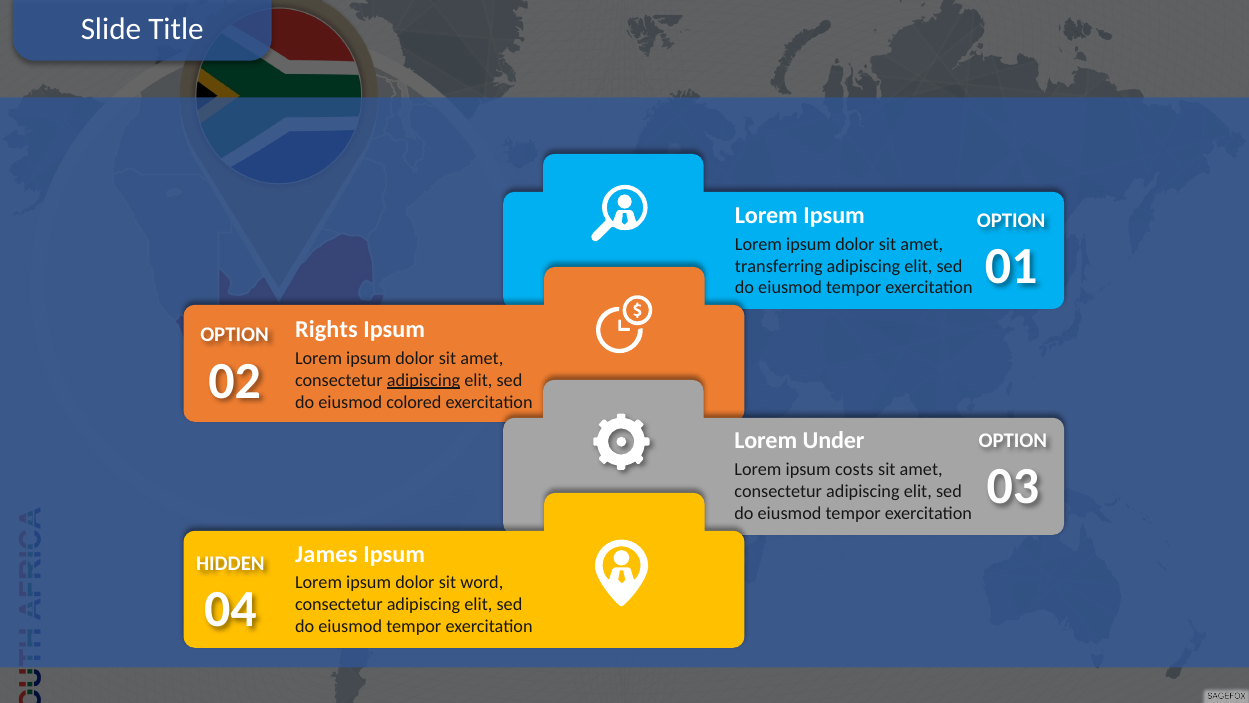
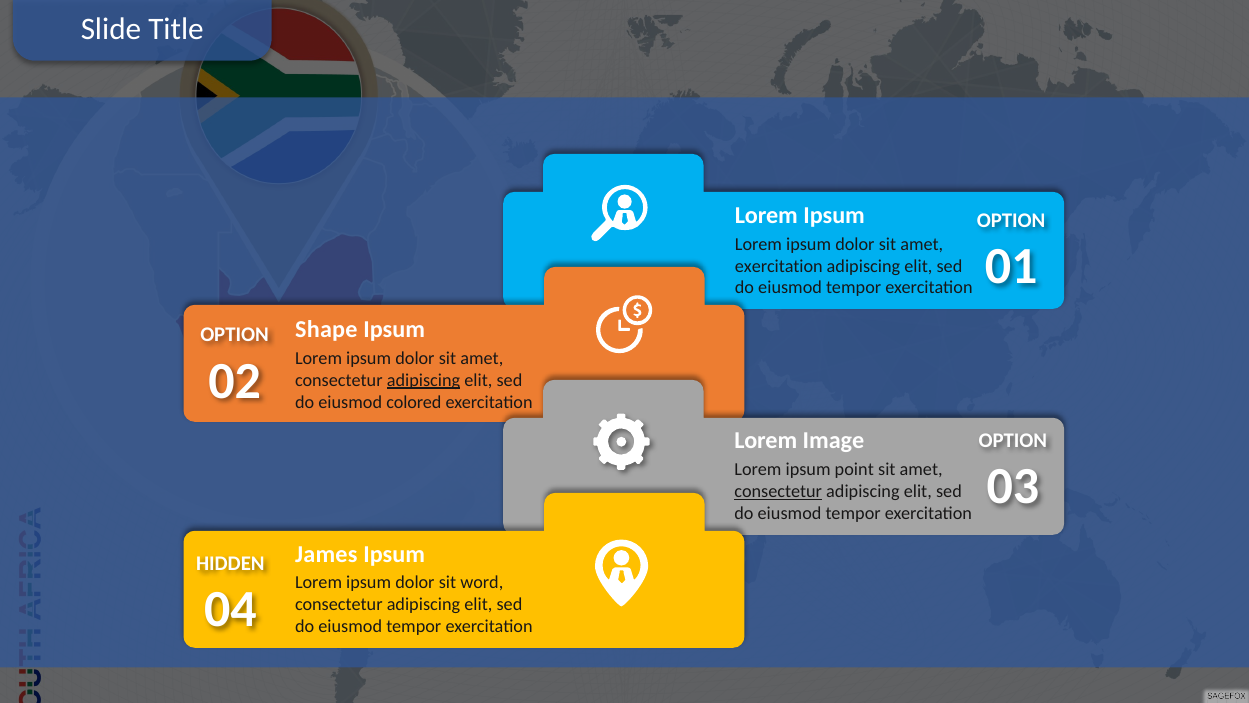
transferring: transferring -> exercitation (779, 266)
Rights: Rights -> Shape (326, 329)
Under: Under -> Image (834, 440)
costs: costs -> point (854, 469)
consectetur underline: none -> present (778, 491)
